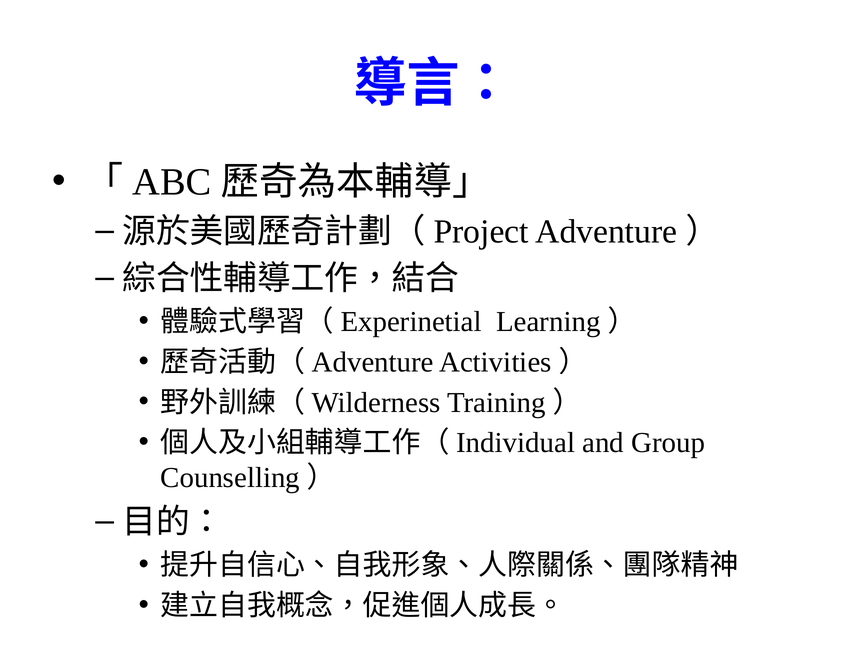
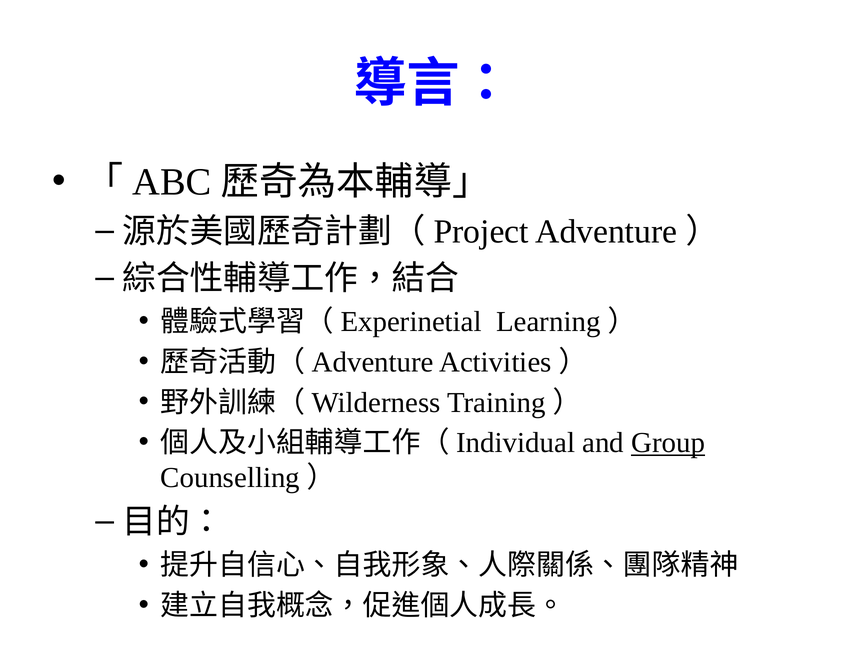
Group underline: none -> present (668, 443)
